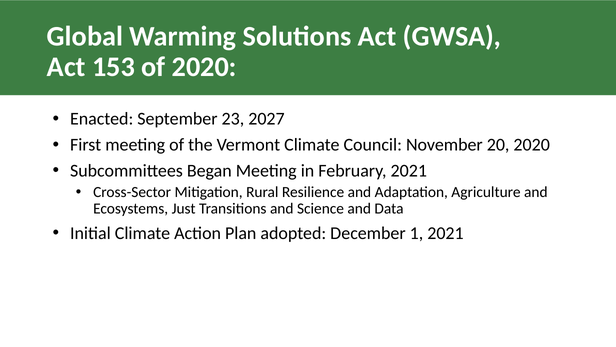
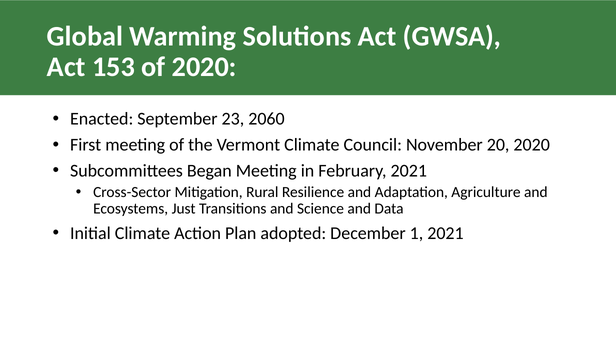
2027: 2027 -> 2060 (266, 119)
